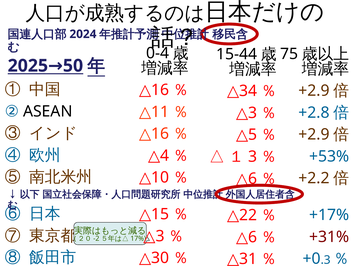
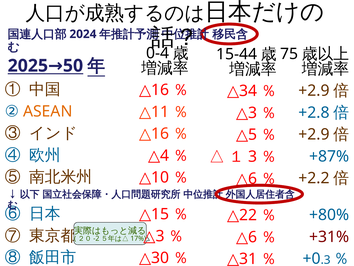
ASEAN colour: black -> orange (48, 111)
+53%: +53% -> +87% (329, 156)
+17%: +17% -> +80% (329, 215)
